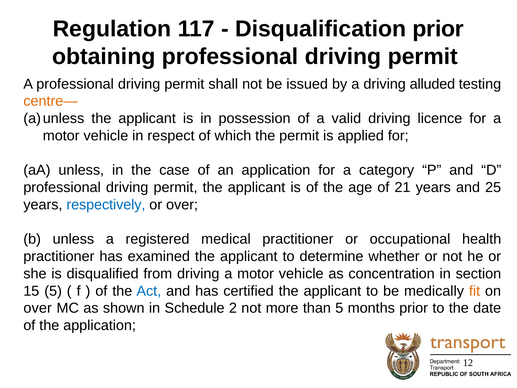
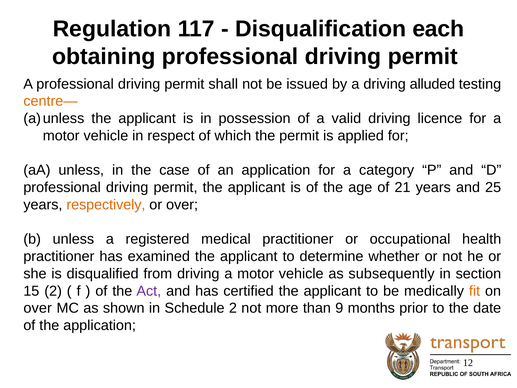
Disqualification prior: prior -> each (438, 29)
respectively colour: blue -> orange (106, 205)
concentration: concentration -> subsequently (392, 274)
15 5: 5 -> 2 (53, 291)
Act colour: blue -> purple (149, 291)
than 5: 5 -> 9 (339, 308)
